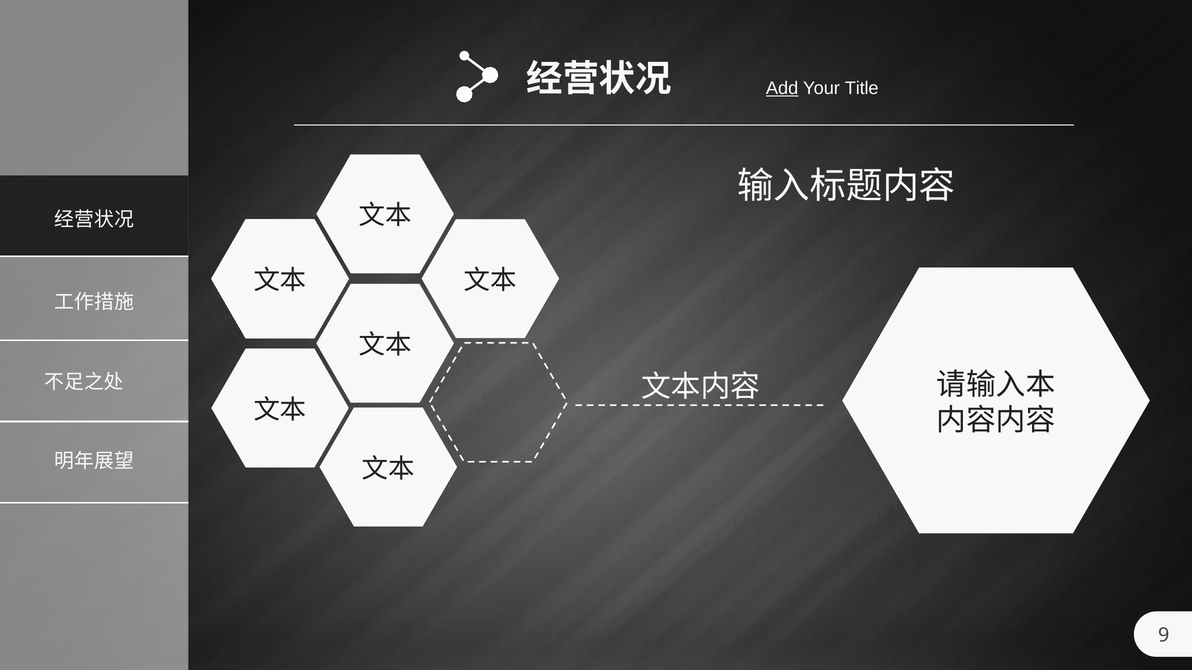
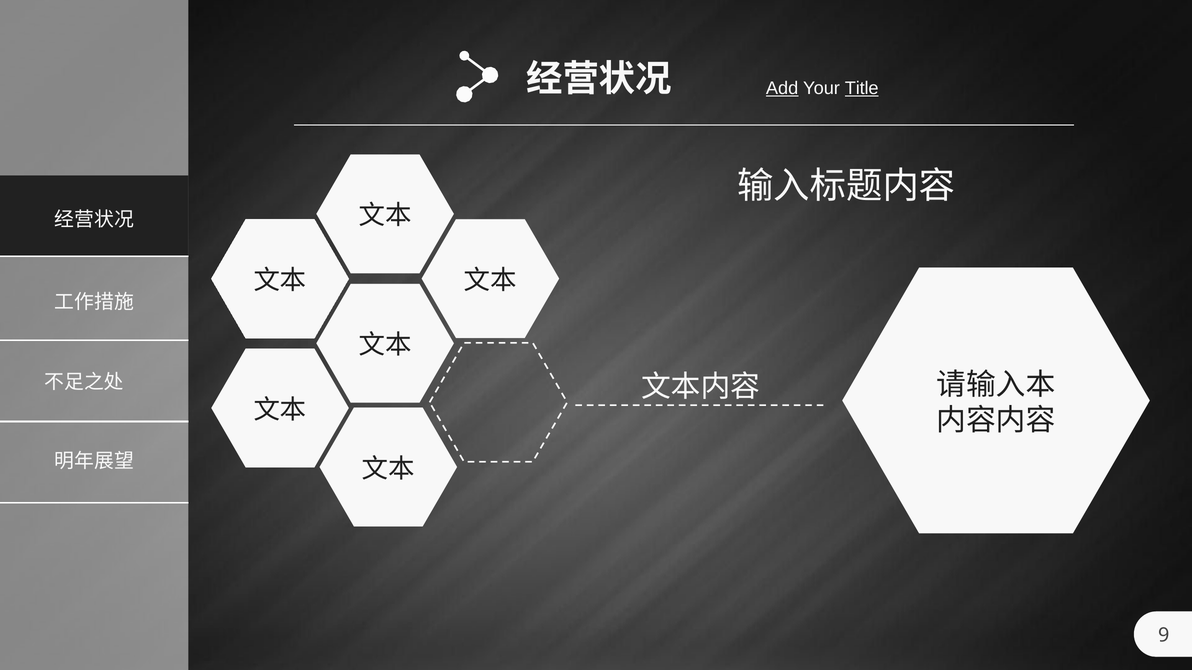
Title underline: none -> present (862, 88)
